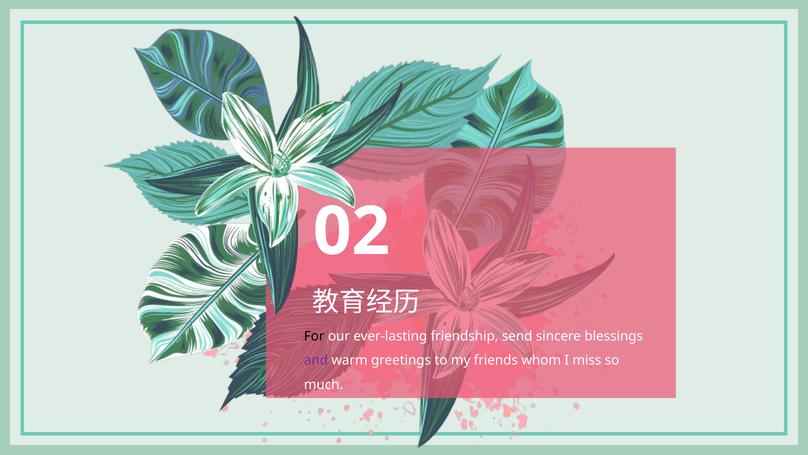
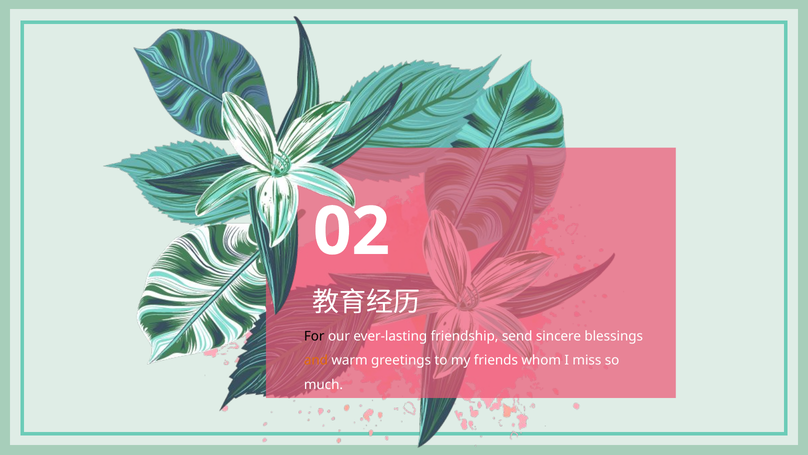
and colour: purple -> orange (316, 360)
